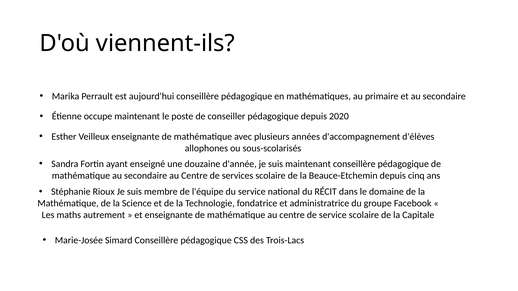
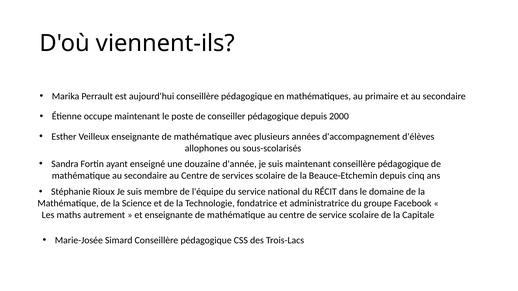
2020: 2020 -> 2000 (339, 117)
